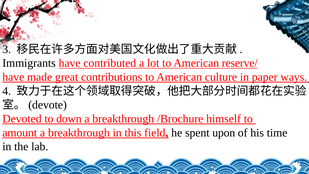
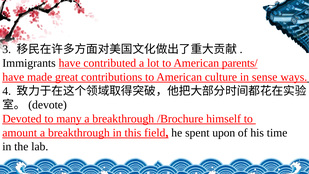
reserve/: reserve/ -> parents/ (240, 63)
paper: paper -> sense (265, 77)
down: down -> many (69, 119)
